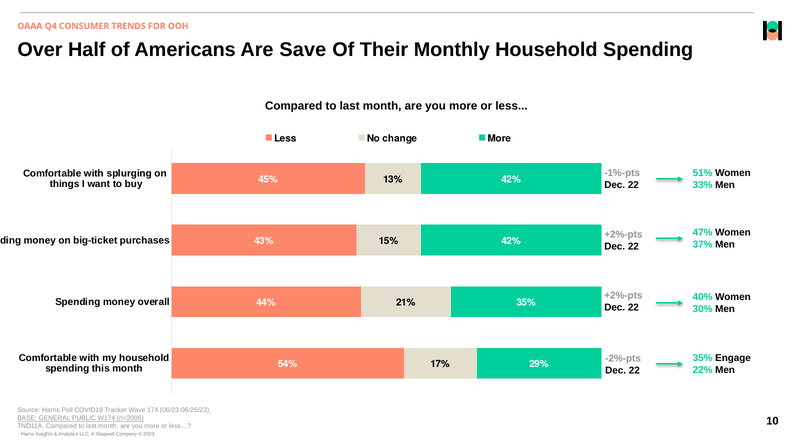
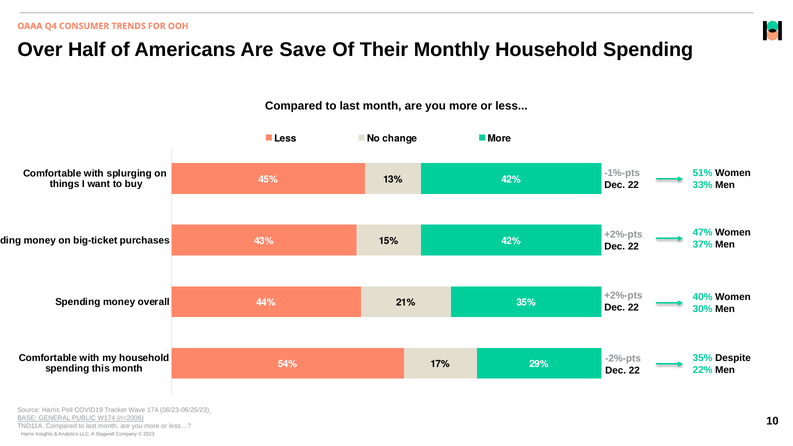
Engage: Engage -> Despite (733, 358)
